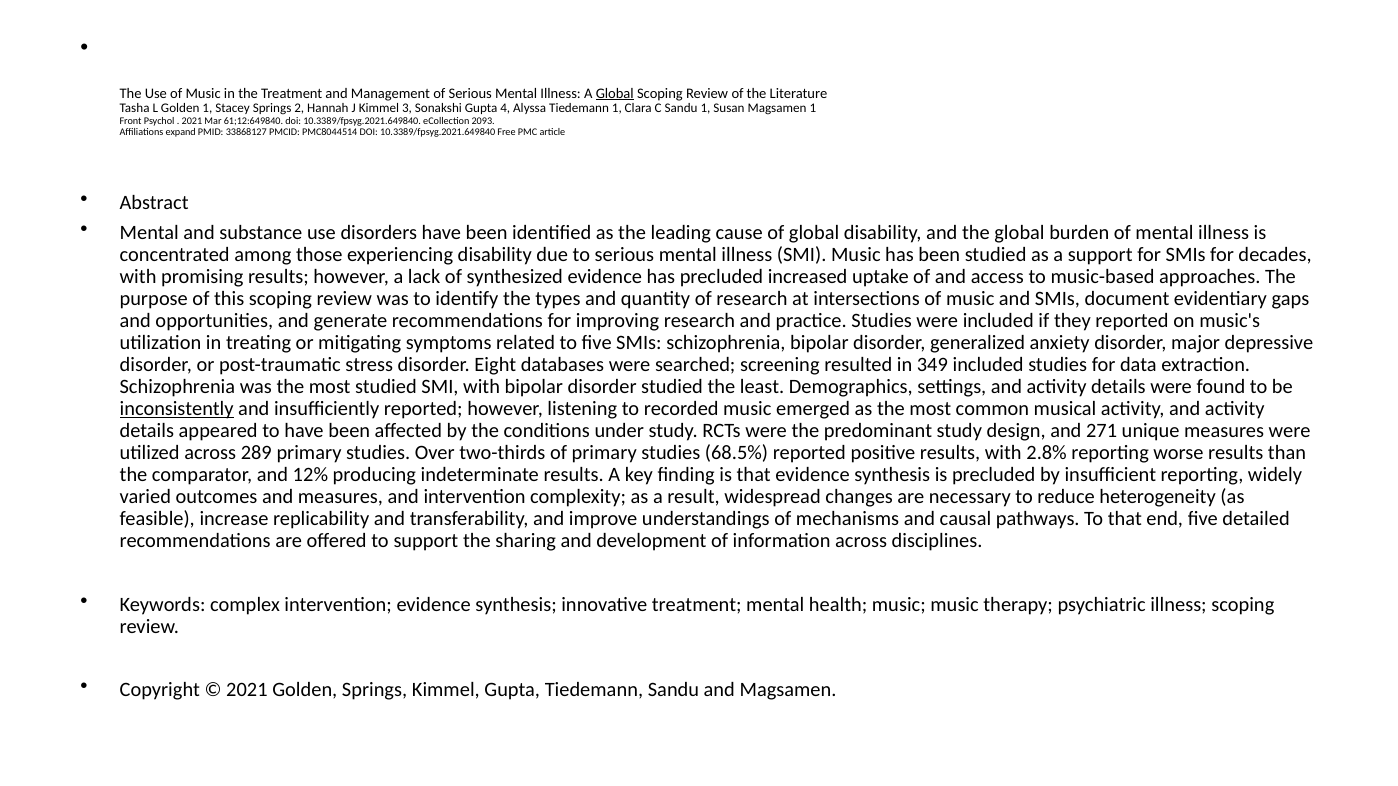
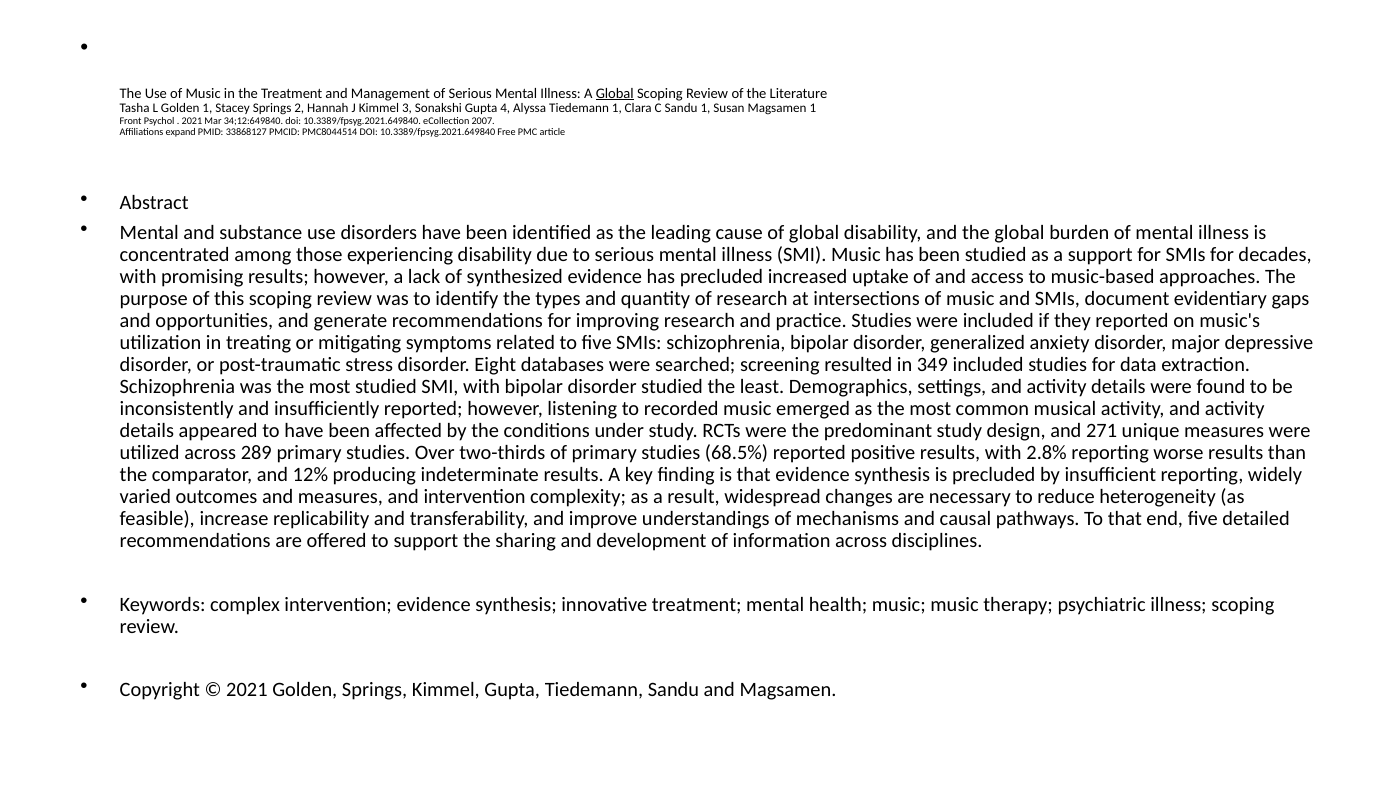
61;12:649840: 61;12:649840 -> 34;12:649840 (253, 121)
2093: 2093 -> 2007 (483, 121)
inconsistently underline: present -> none (177, 409)
